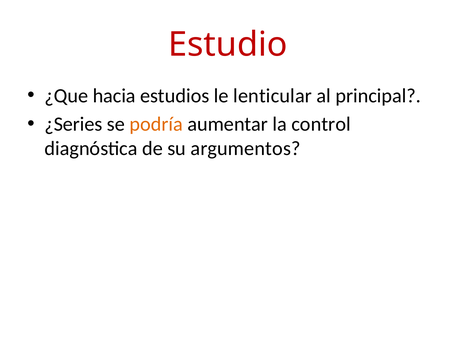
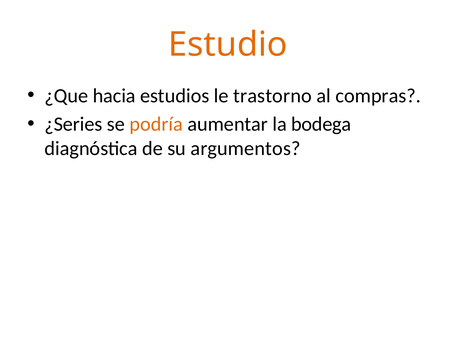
Estudio colour: red -> orange (228, 45)
lenticular: lenticular -> trastorno (273, 96)
principal: principal -> compras (378, 96)
control: control -> bodega (321, 124)
